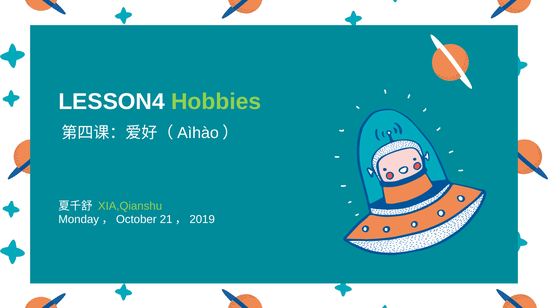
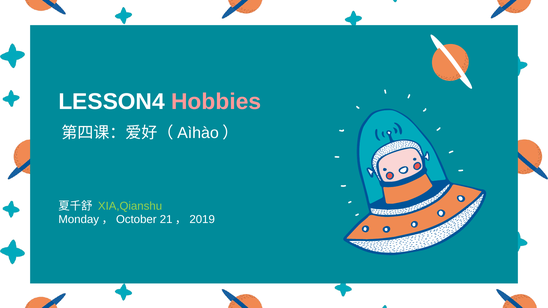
Hobbies colour: light green -> pink (216, 102)
